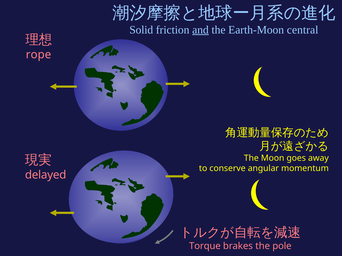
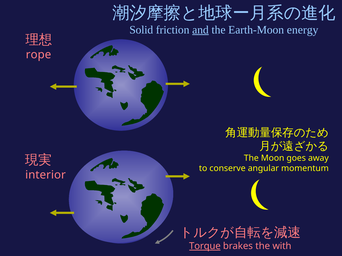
central: central -> energy (303, 30)
delayed: delayed -> interior (46, 175)
Torque underline: none -> present (205, 246)
pole: pole -> with (282, 246)
